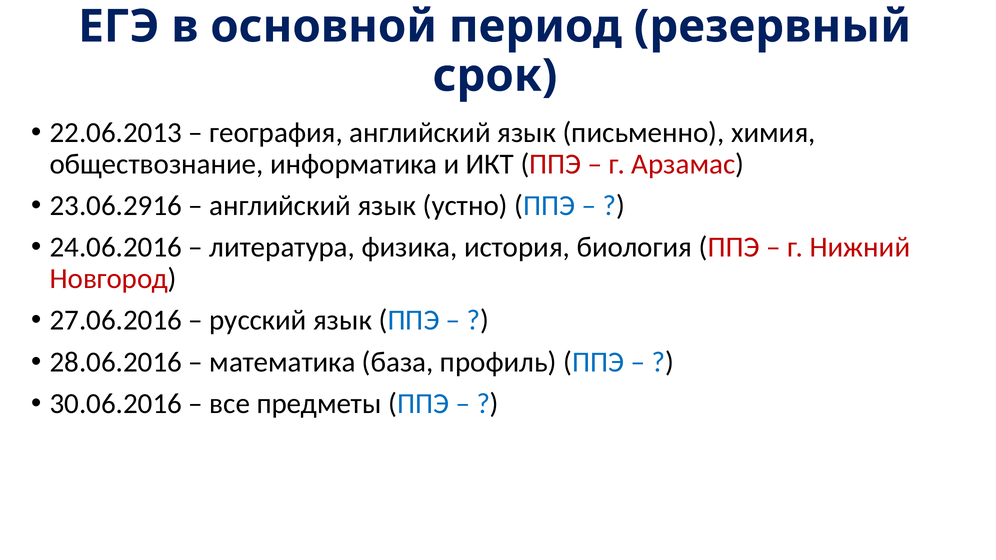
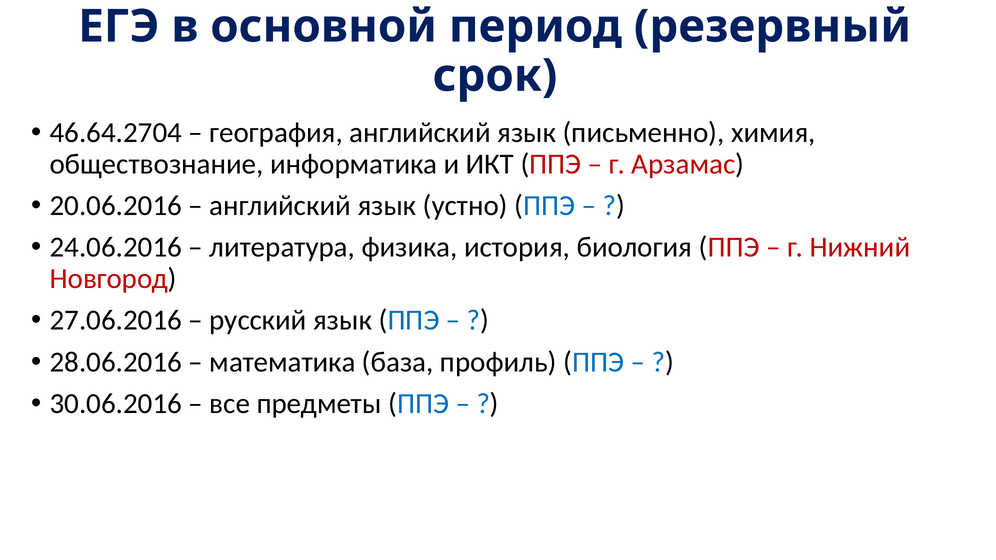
22.06.2013: 22.06.2013 -> 46.64.2704 (116, 133)
23.06.2916: 23.06.2916 -> 20.06.2016 (116, 206)
